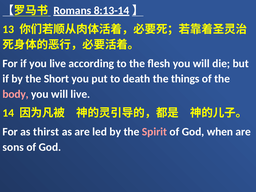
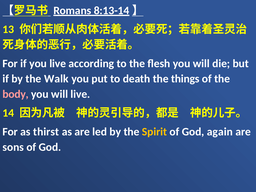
Short: Short -> Walk (56, 79)
Spirit colour: pink -> yellow (154, 132)
when: when -> again (220, 132)
